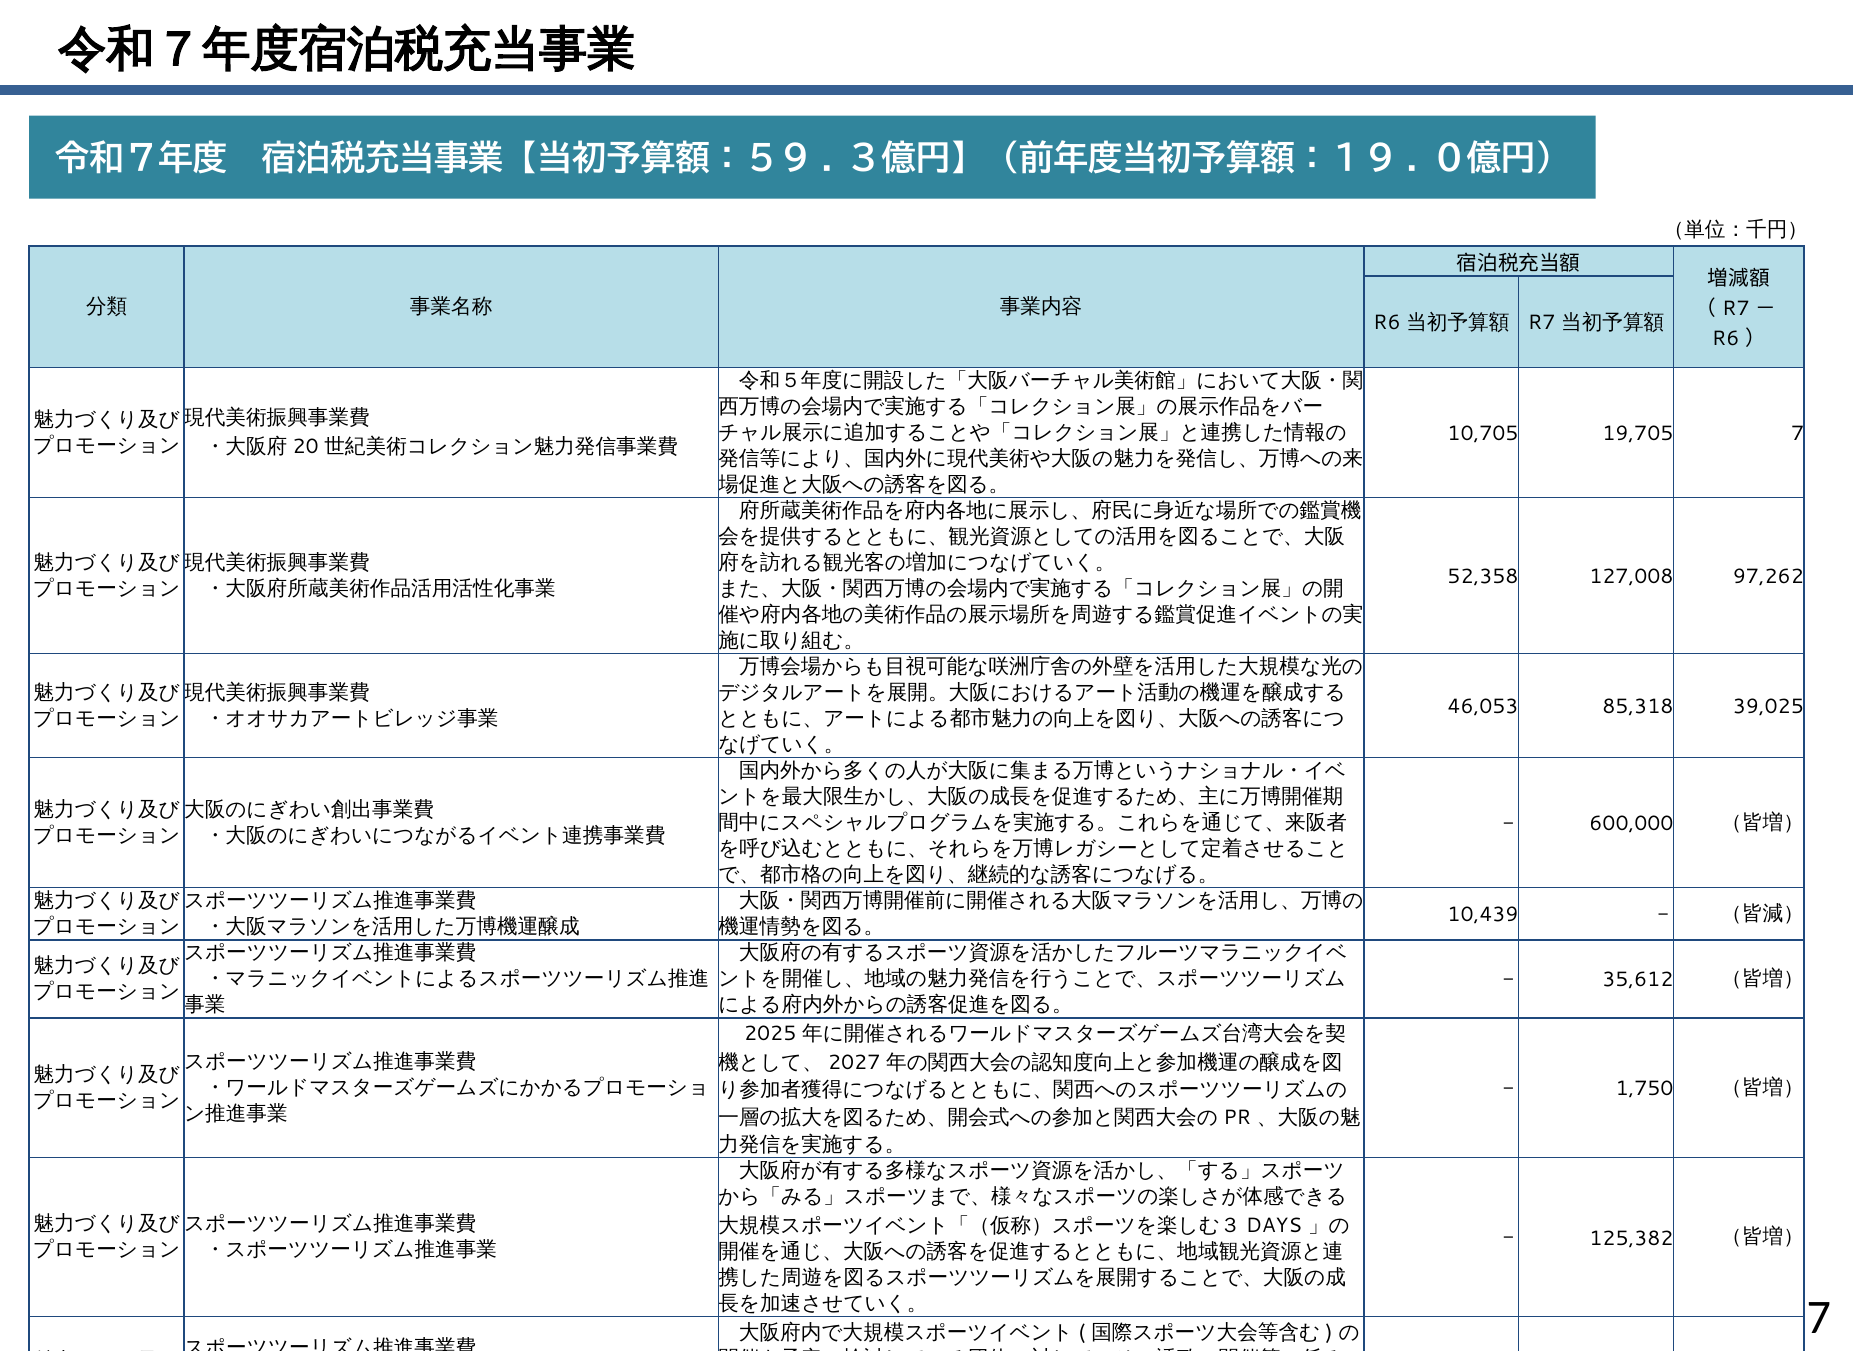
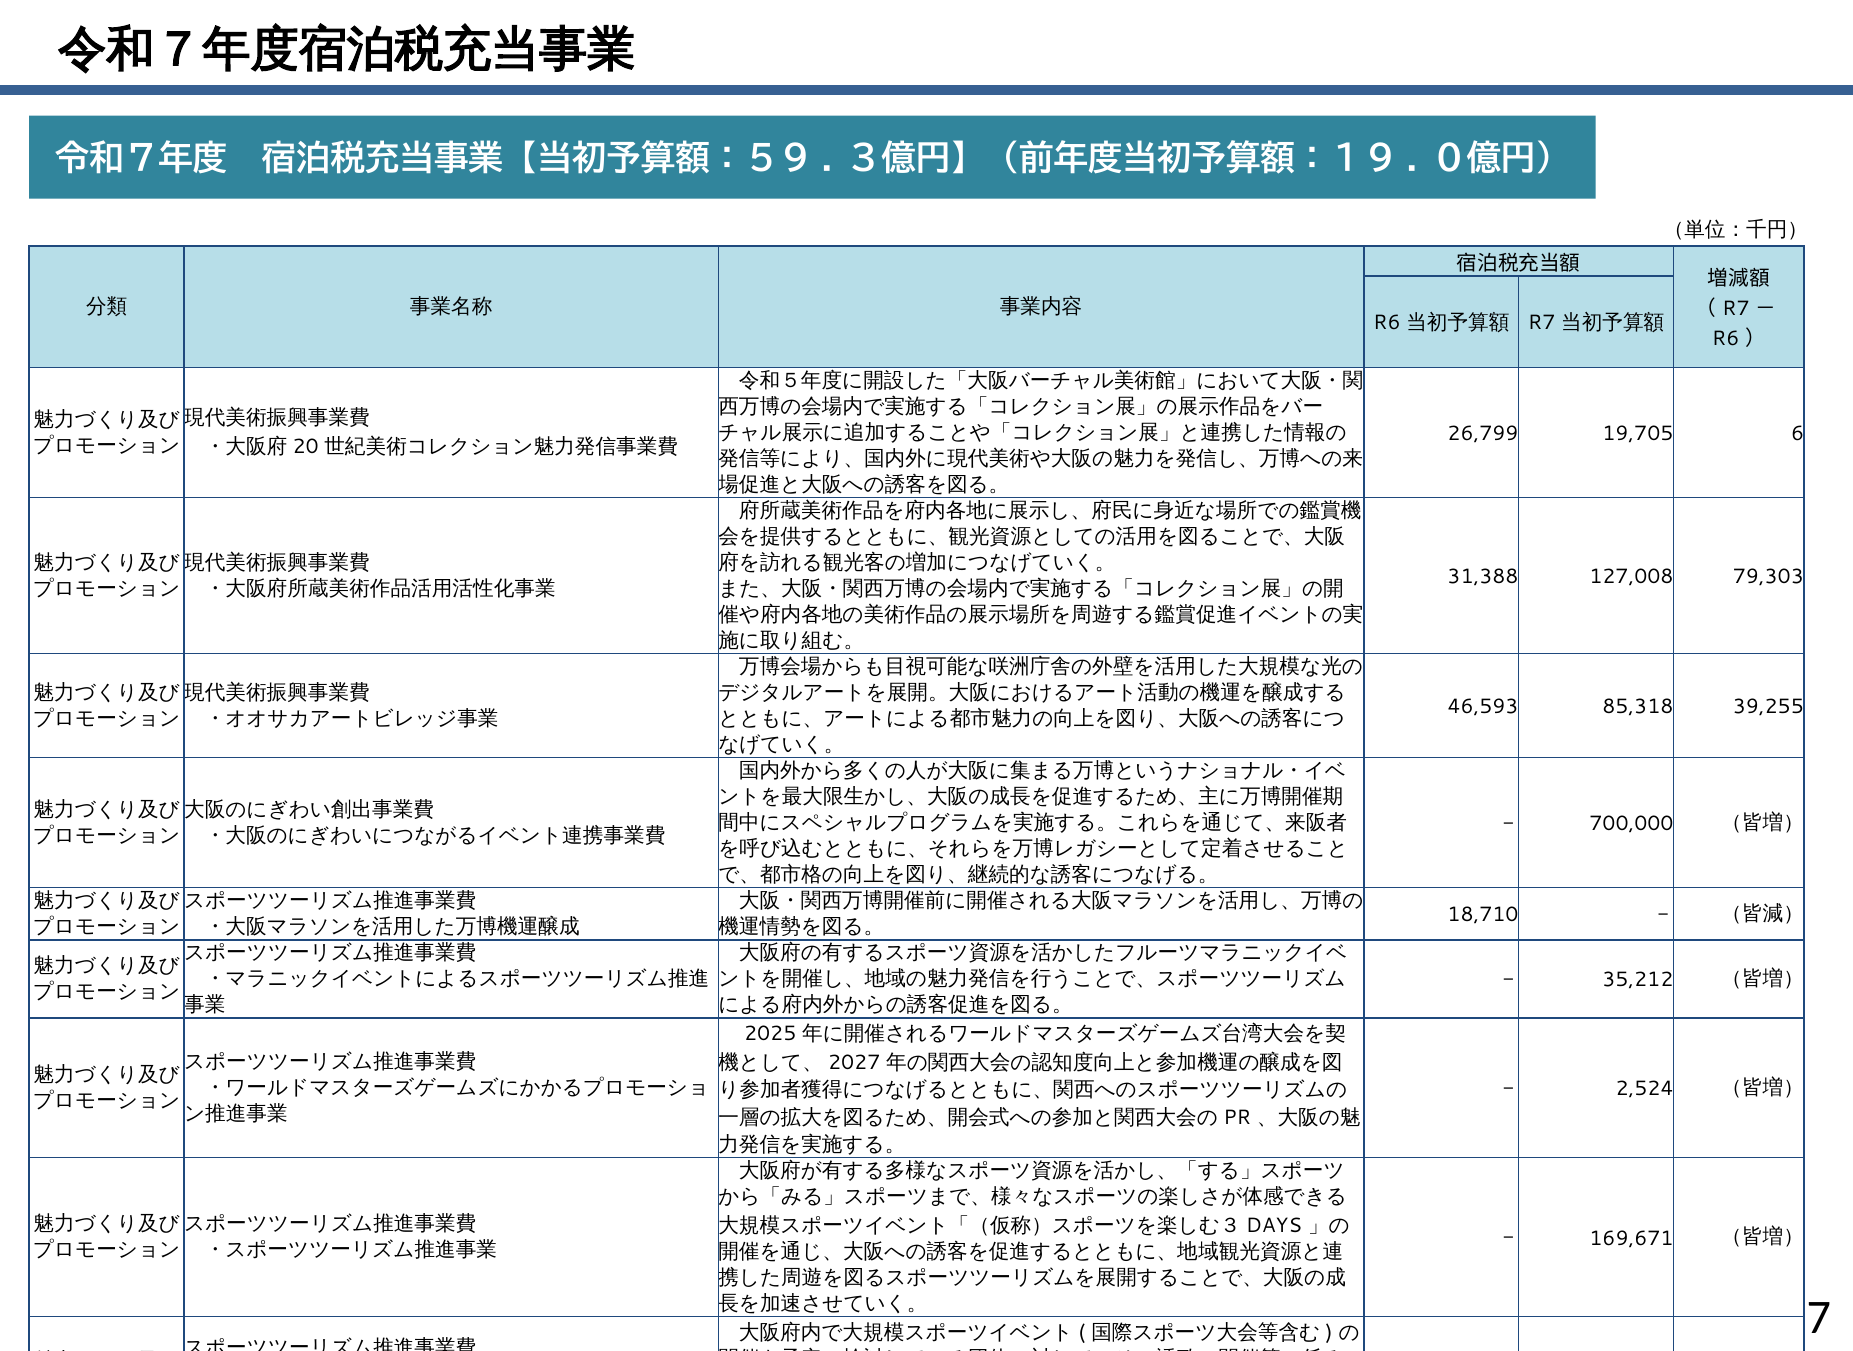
10,705: 10,705 -> 26,799 (1483, 433)
19,705 7: 7 -> 6 (1798, 433)
52,358: 52,358 -> 31,388 (1483, 576)
97,262: 97,262 -> 79,303 (1768, 576)
46,053: 46,053 -> 46,593 (1483, 707)
39,025: 39,025 -> 39,255 (1768, 707)
600,000: 600,000 -> 700,000 (1631, 824)
10,439: 10,439 -> 18,710 (1483, 915)
35,612: 35,612 -> 35,212 (1638, 980)
1,750: 1,750 -> 2,524 (1645, 1089)
125,382: 125,382 -> 169,671 (1631, 1238)
